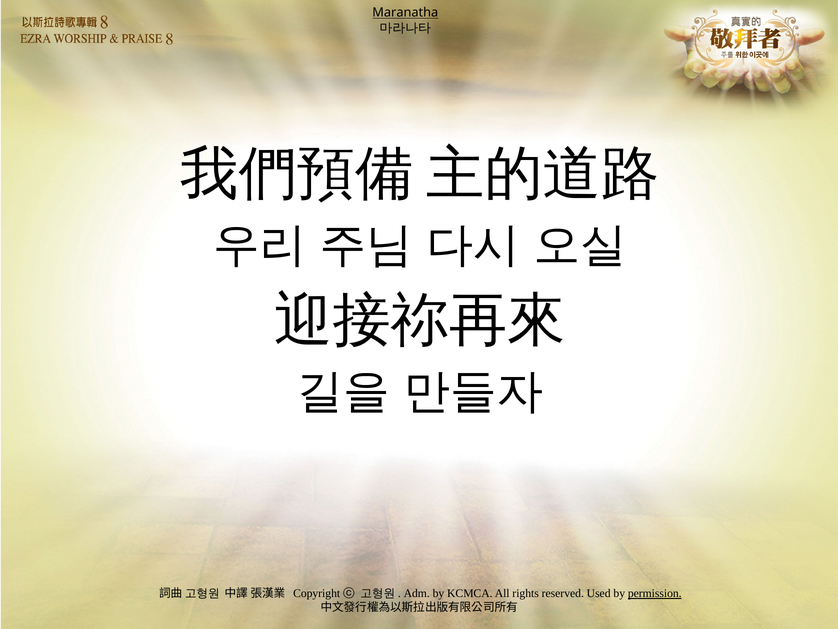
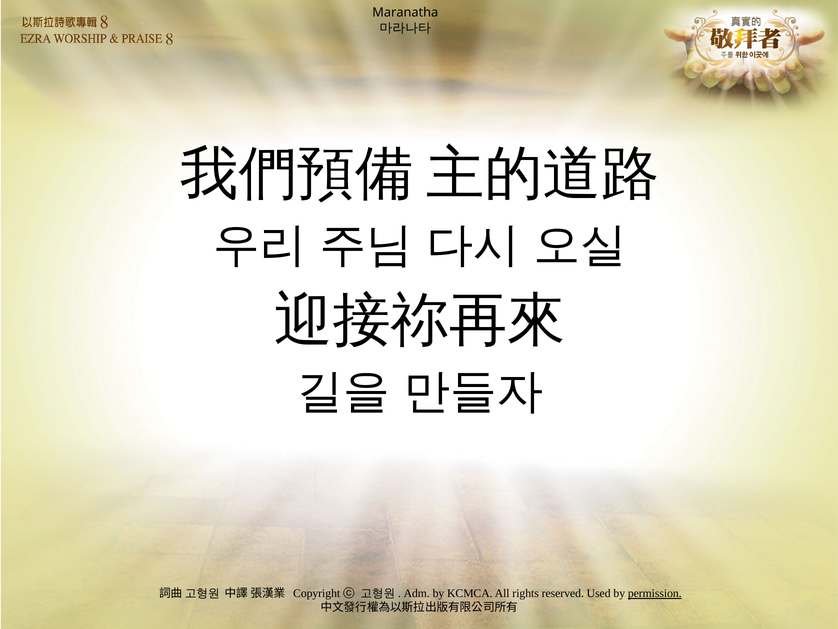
Maranatha underline: present -> none (405, 13)
